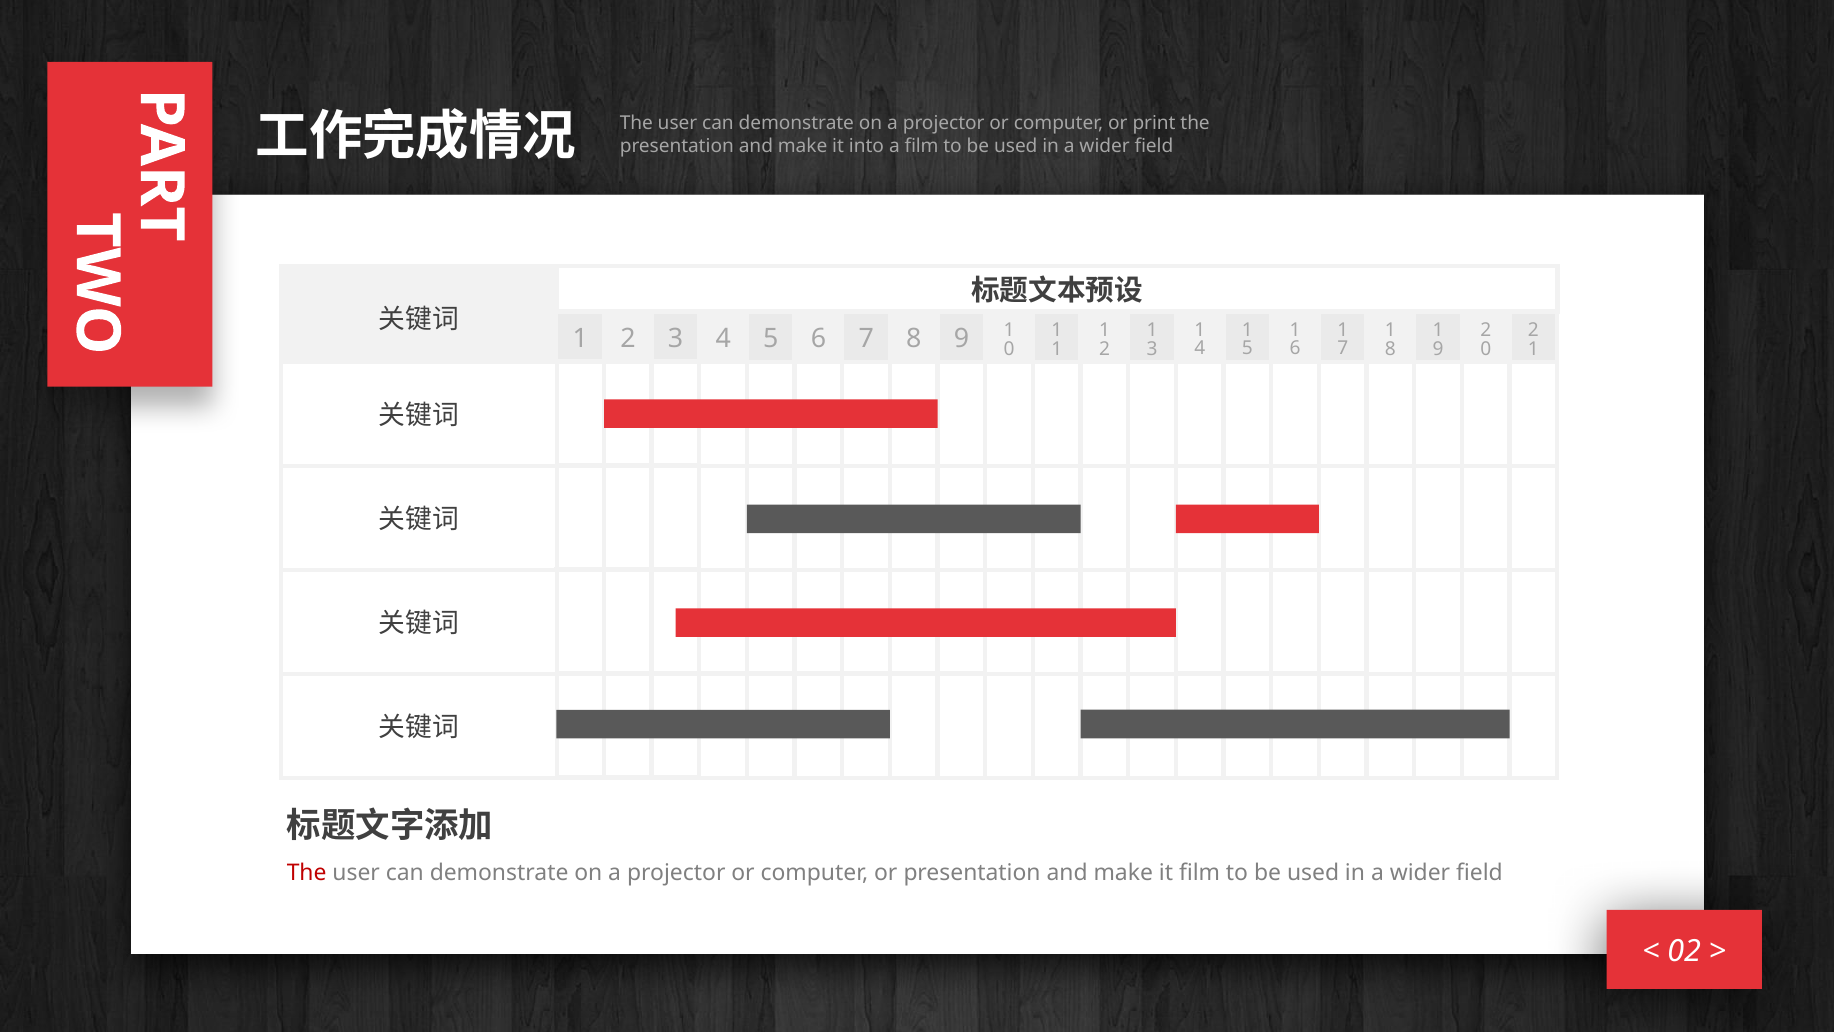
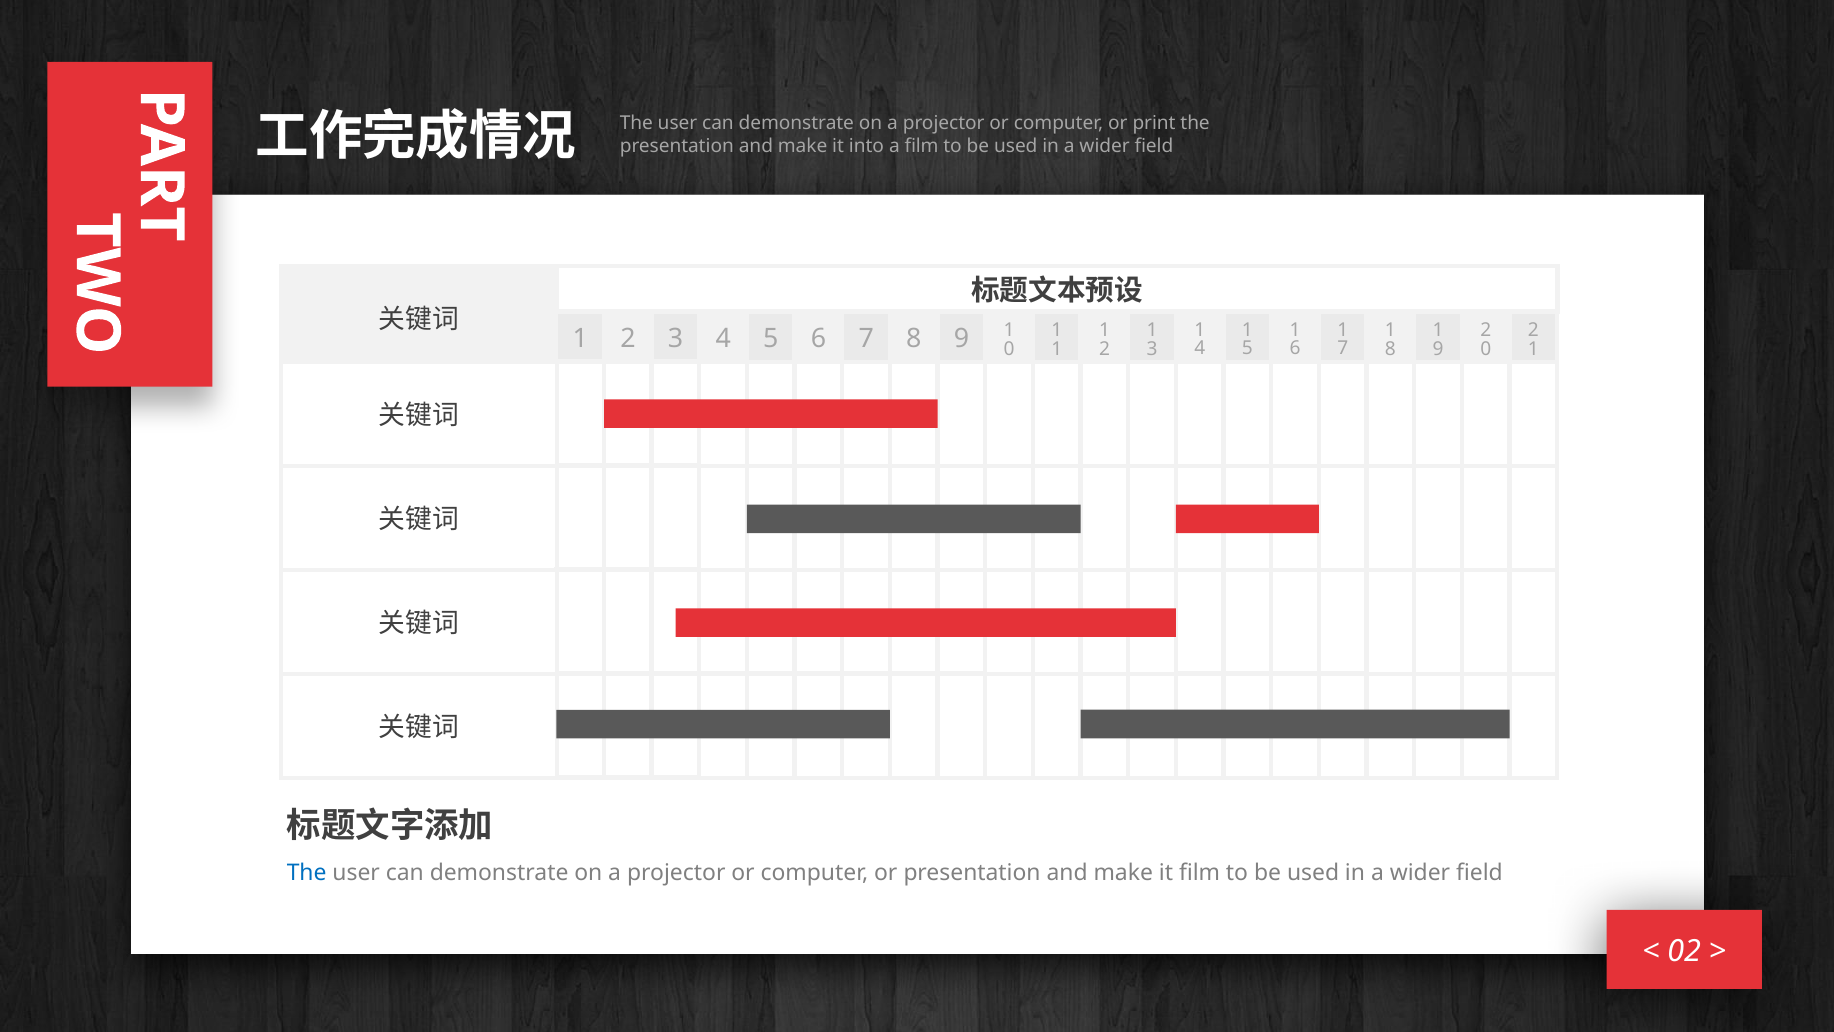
The colour: red -> blue (307, 873)
